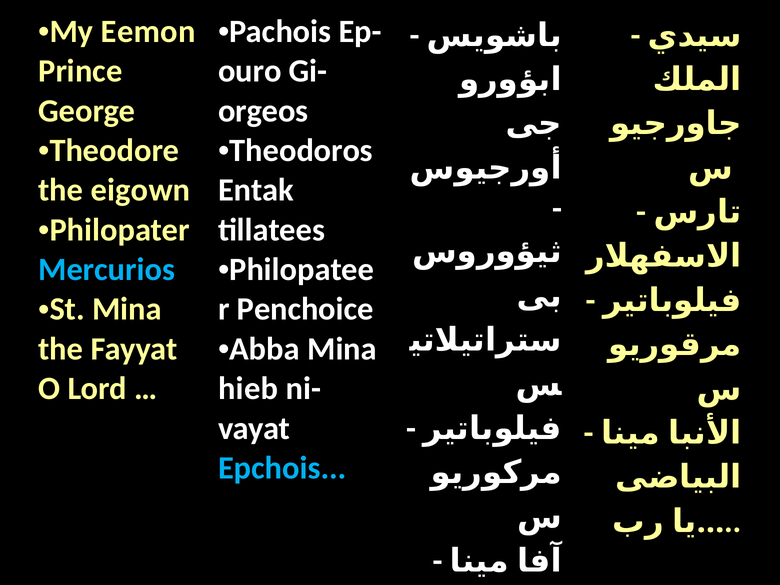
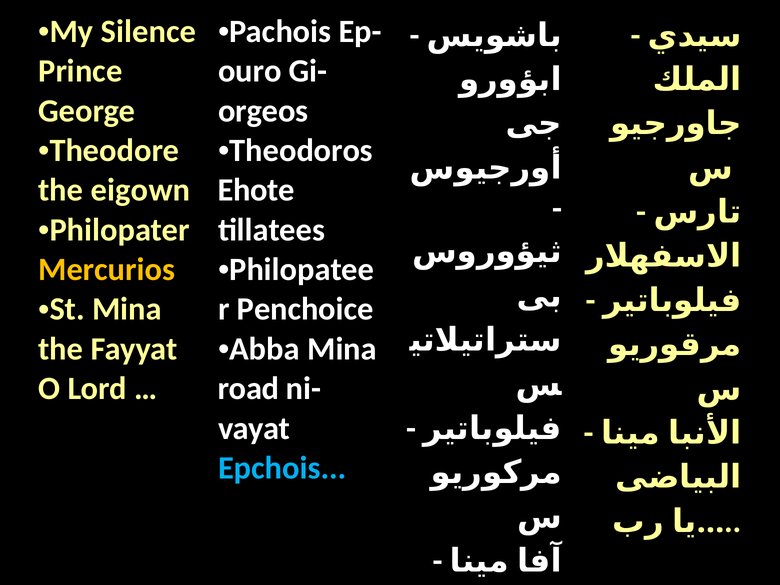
Eemon: Eemon -> Silence (148, 32)
Entak: Entak -> Ehote (256, 190)
Mercurios colour: light blue -> yellow (107, 270)
hieb: hieb -> road (248, 389)
